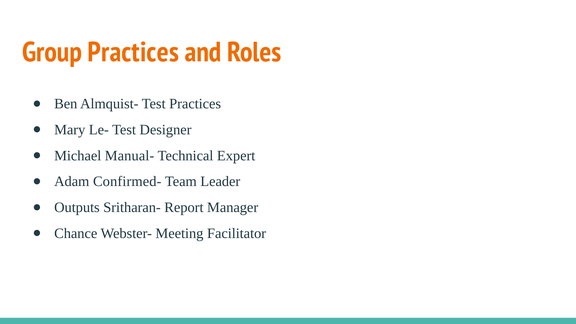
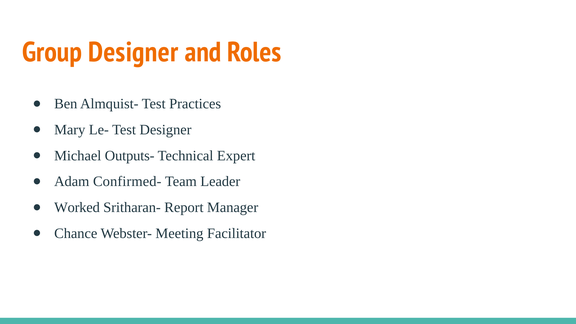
Group Practices: Practices -> Designer (133, 52)
Manual-: Manual- -> Outputs- (130, 156)
Outputs: Outputs -> Worked (77, 208)
